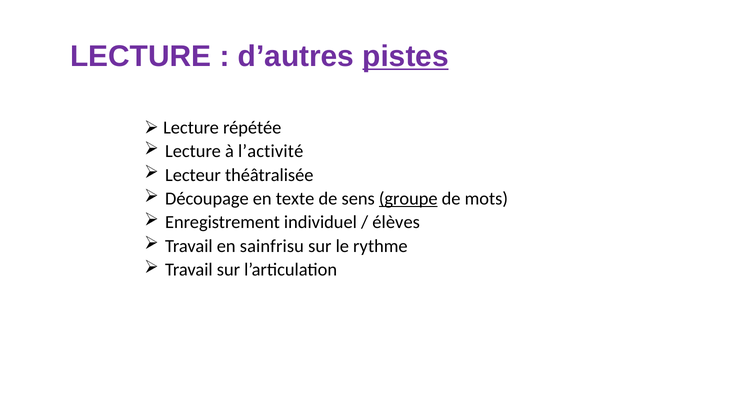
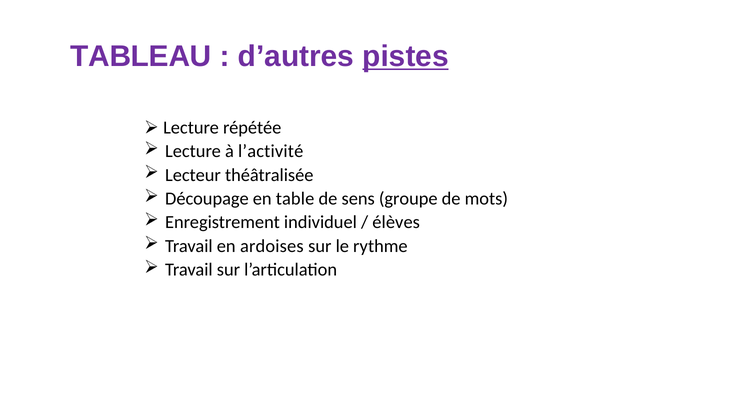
LECTURE: LECTURE -> TABLEAU (141, 56)
texte: texte -> table (295, 199)
groupe underline: present -> none (408, 199)
sainfrisu: sainfrisu -> ardoises (272, 246)
